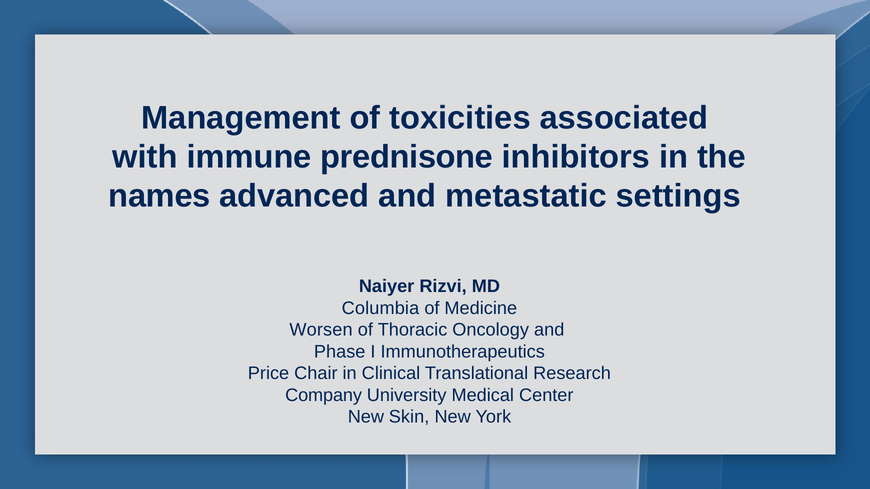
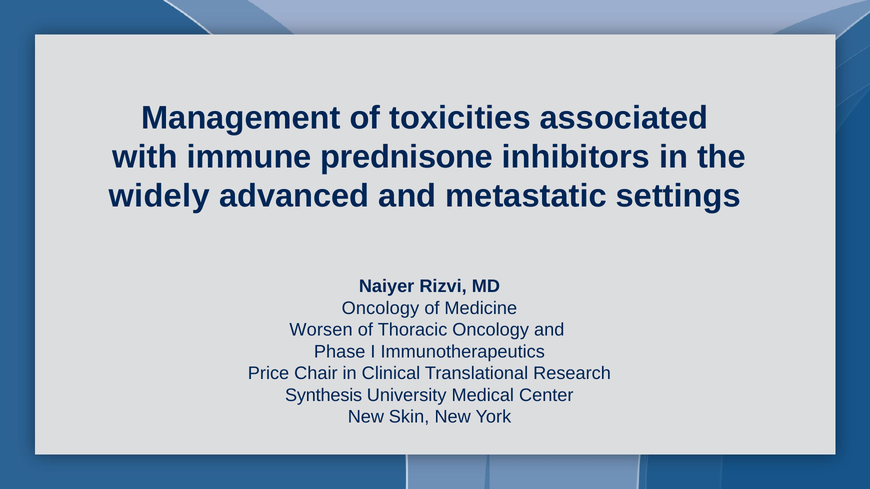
names: names -> widely (159, 196)
Columbia: Columbia -> Oncology (380, 308)
Company: Company -> Synthesis (324, 395)
